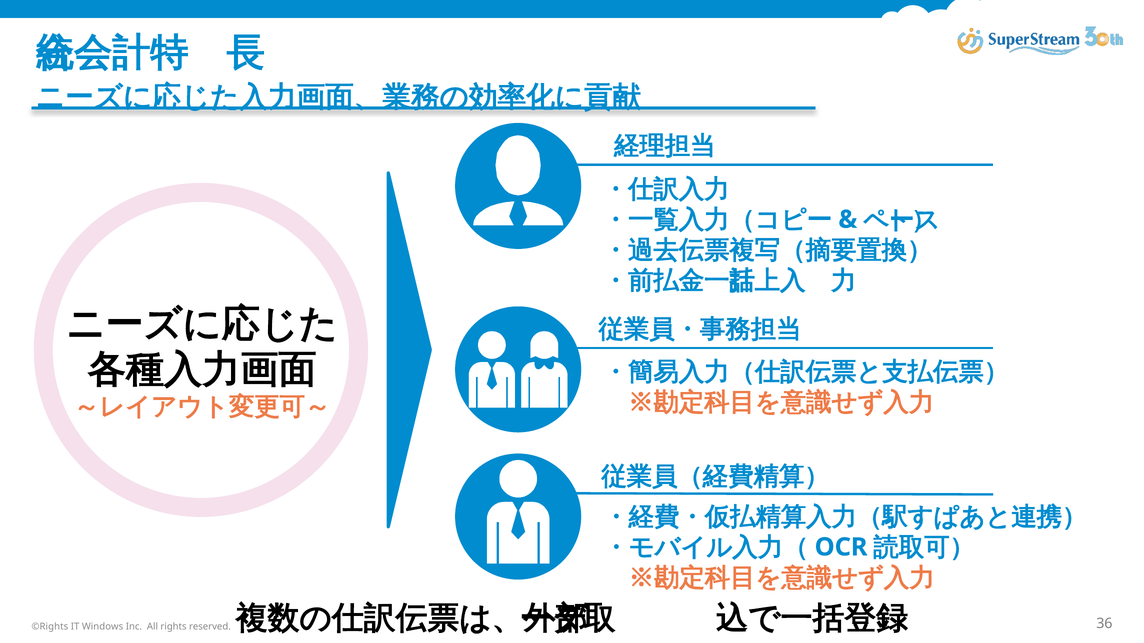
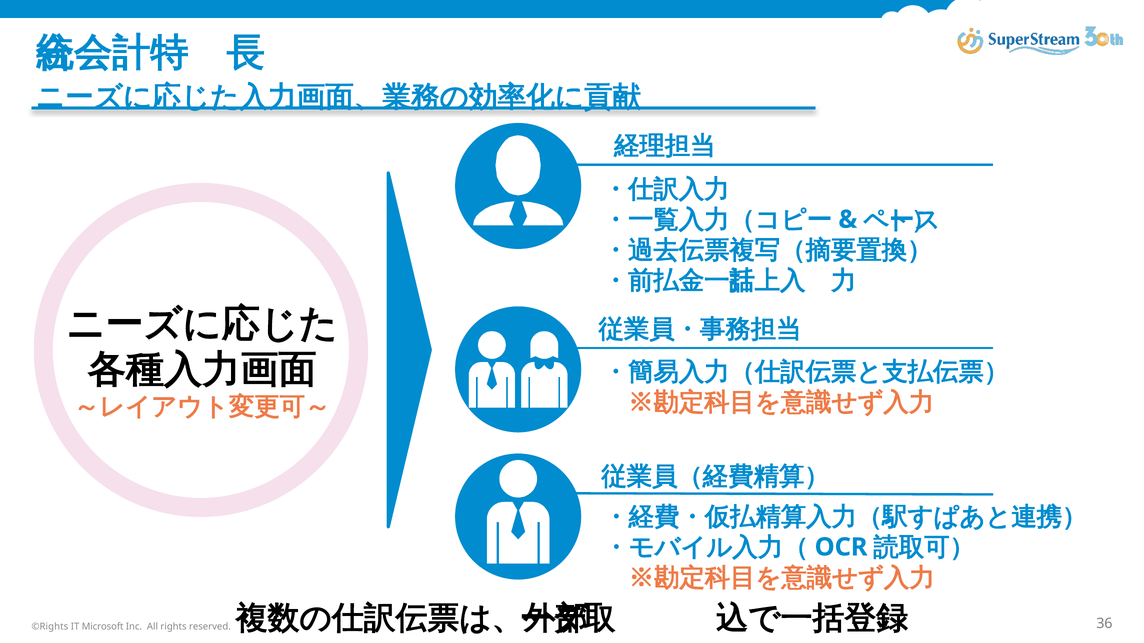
Windows: Windows -> Microsoft (103, 627)
